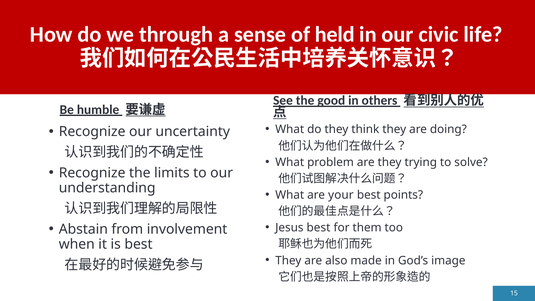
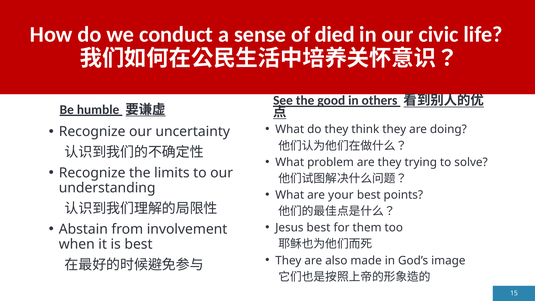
through: through -> conduct (176, 34)
held: held -> died (335, 34)
